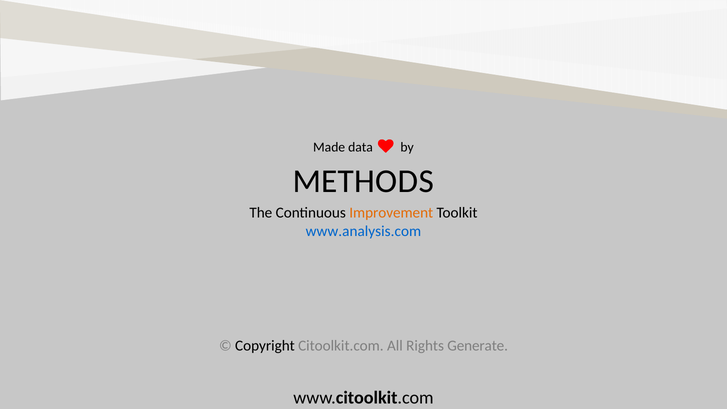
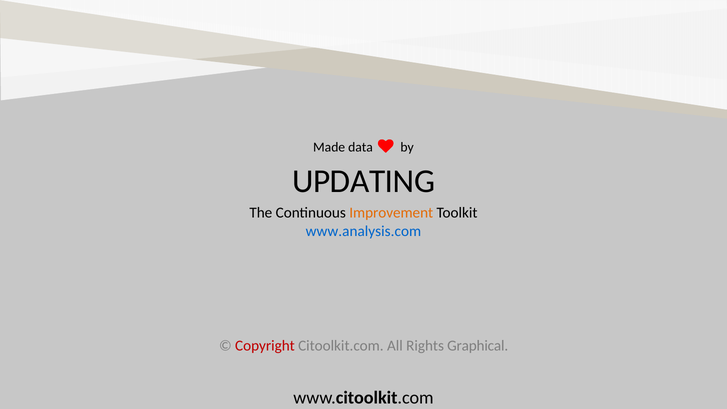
METHODS: METHODS -> UPDATING (364, 181)
Copyright colour: black -> red (265, 346)
Generate: Generate -> Graphical (478, 346)
